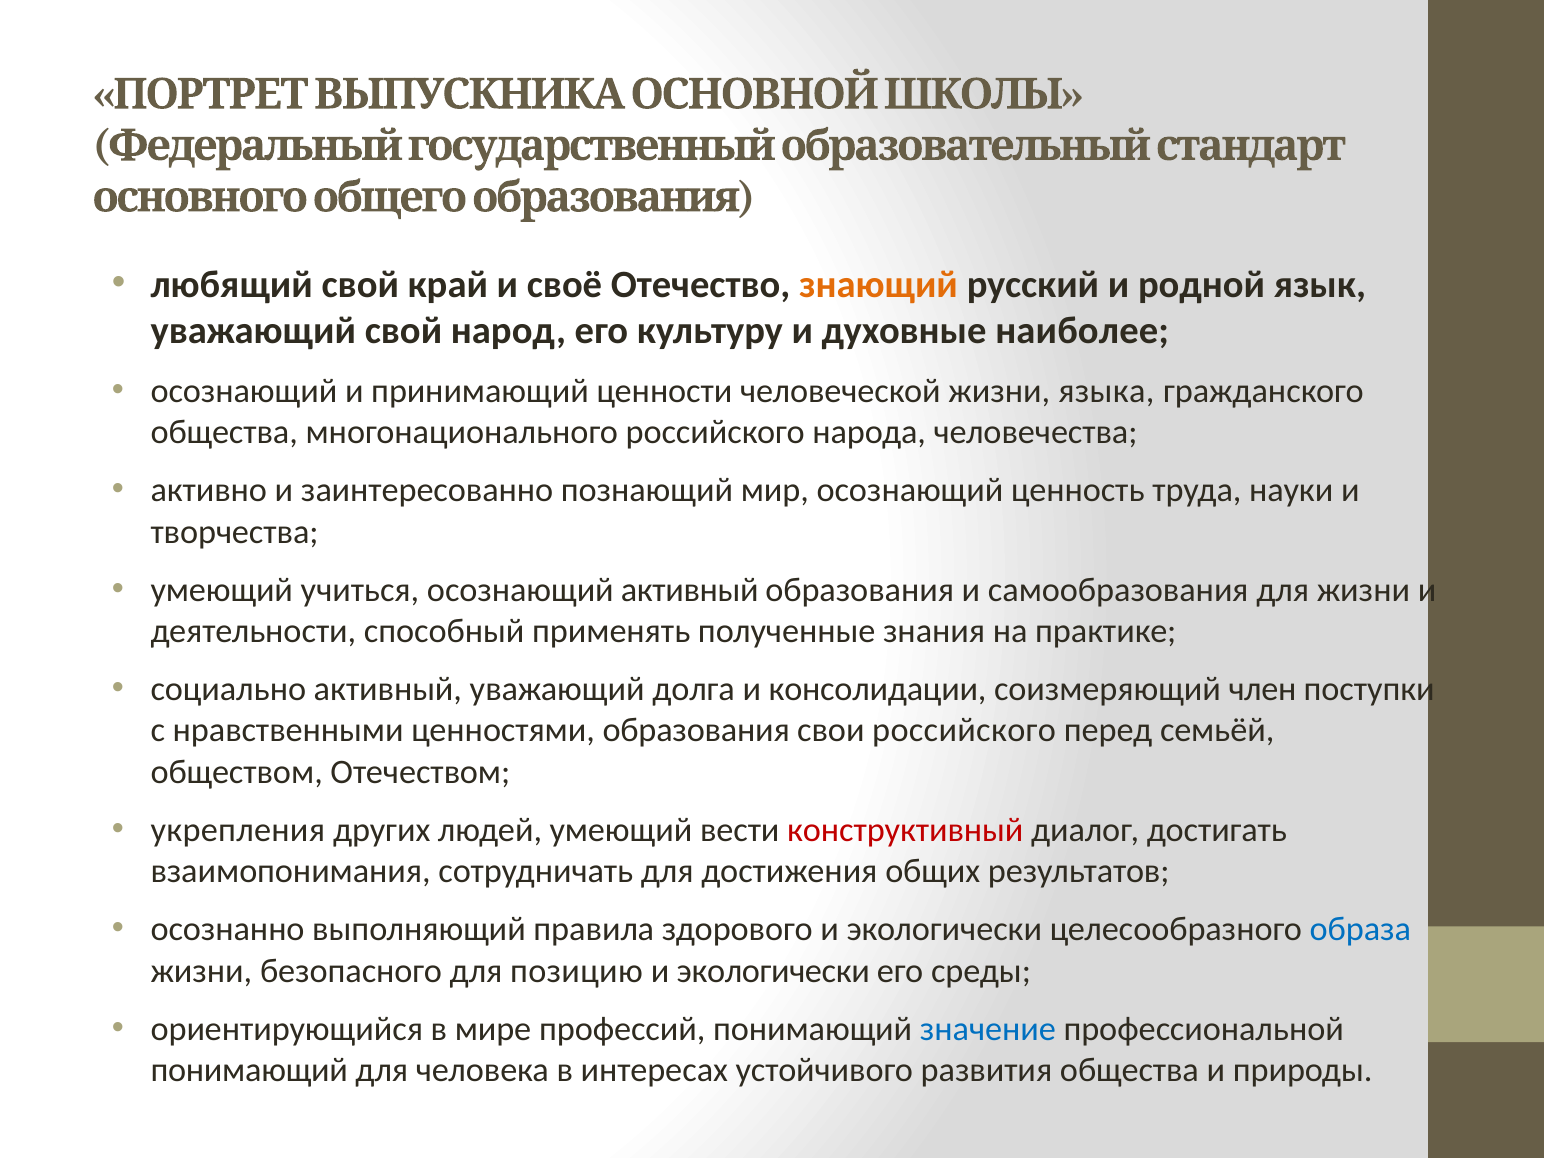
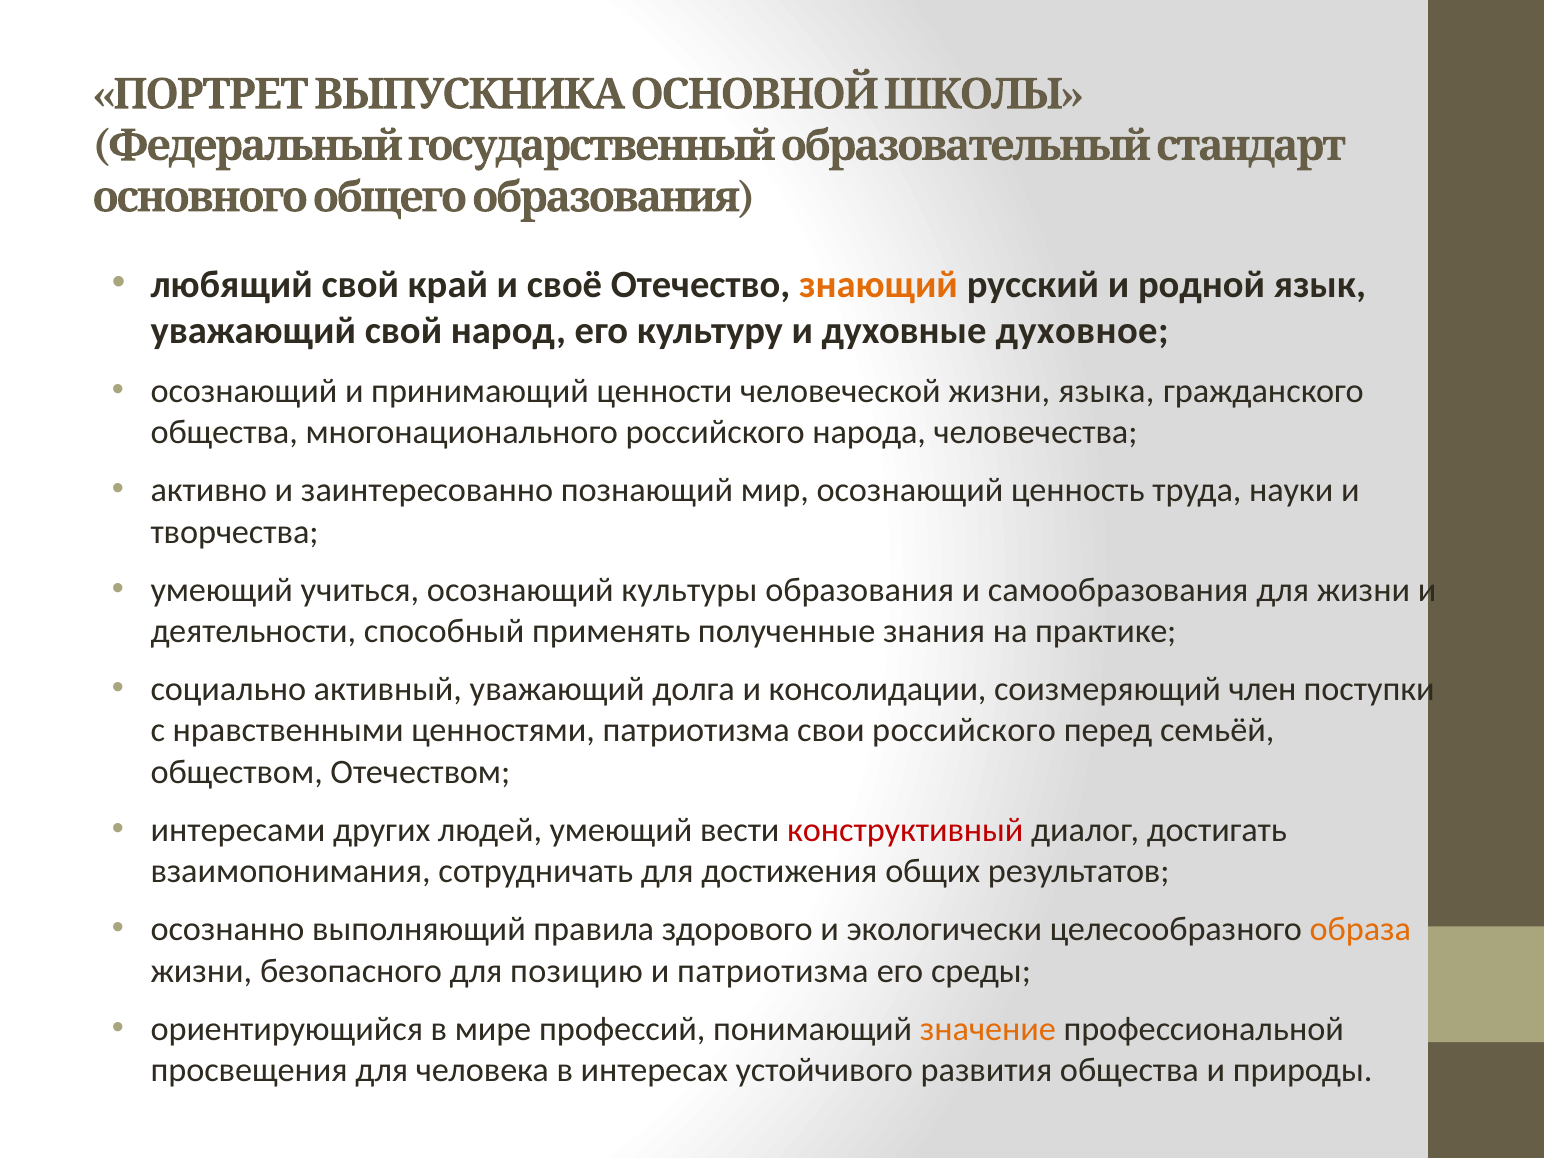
наиболее: наиболее -> духовное (1082, 331)
осознающий активный: активный -> культуры (689, 590)
ценностями образования: образования -> патриотизма (696, 731)
укрепления: укрепления -> интересами (238, 830)
образа colour: blue -> orange (1360, 930)
экологически: экологически -> патриотизма (773, 971)
значение colour: blue -> orange (988, 1029)
понимающий: понимающий -> просвещения (249, 1070)
